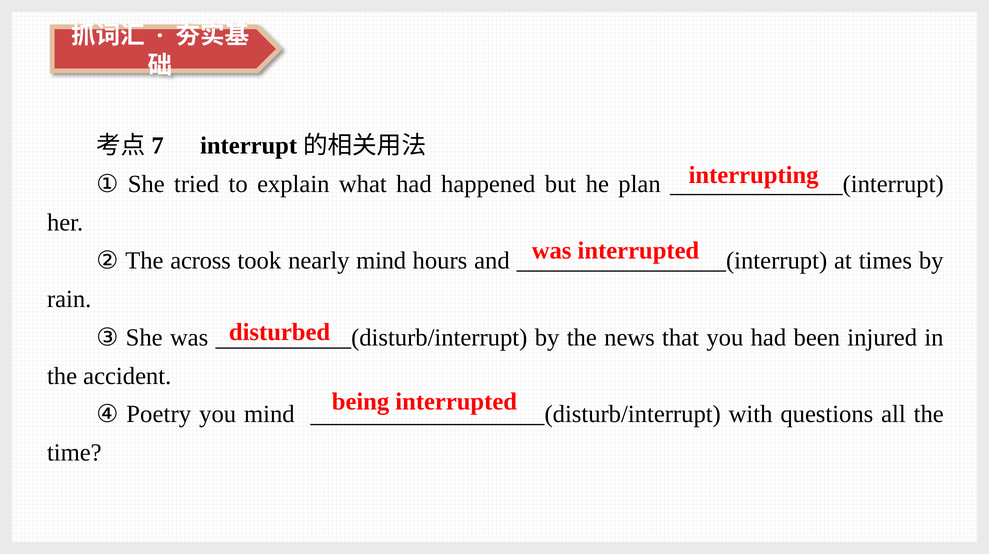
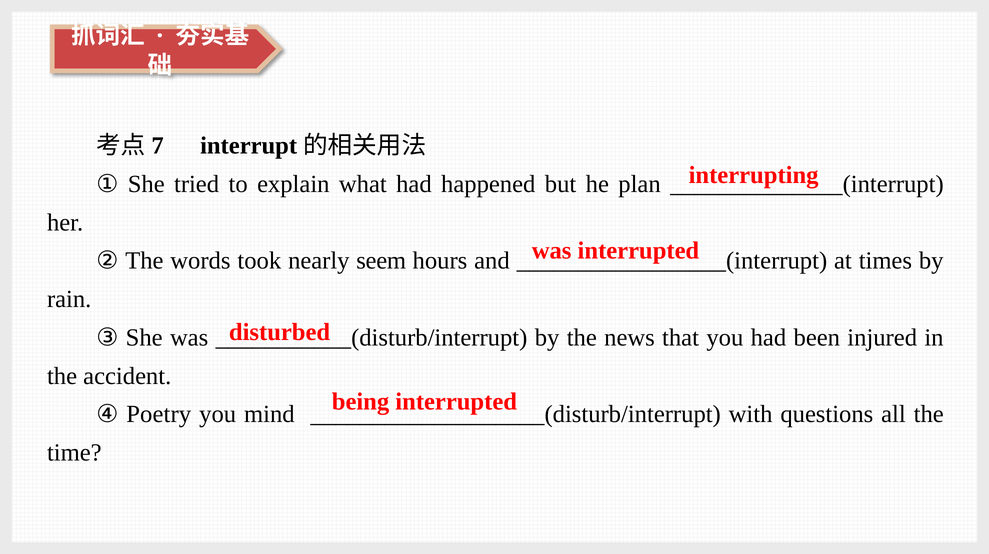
across: across -> words (200, 261)
nearly mind: mind -> seem (381, 261)
